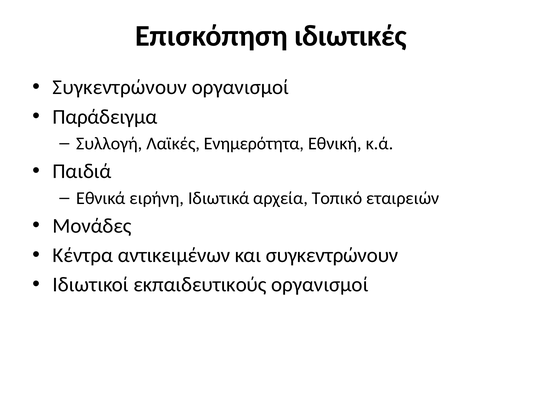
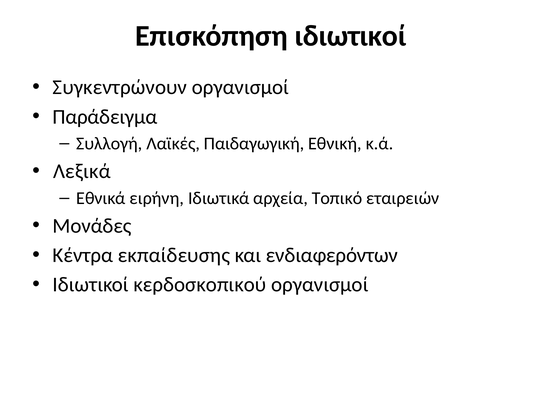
Επισκόπηση ιδιωτικές: ιδιωτικές -> ιδιωτικοί (350, 36)
Ενημερότητα: Ενημερότητα -> Παιδαγωγική (254, 144)
Παιδιά: Παιδιά -> Λεξικά (82, 171)
αντικειμένων: αντικειμένων -> εκπαίδευσης (174, 255)
και συγκεντρώνουν: συγκεντρώνουν -> ενδιαφερόντων (332, 255)
εκπαιδευτικούς: εκπαιδευτικούς -> κερδοσκοπικού (200, 285)
